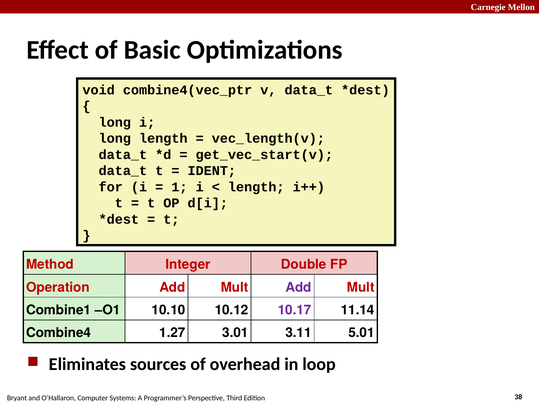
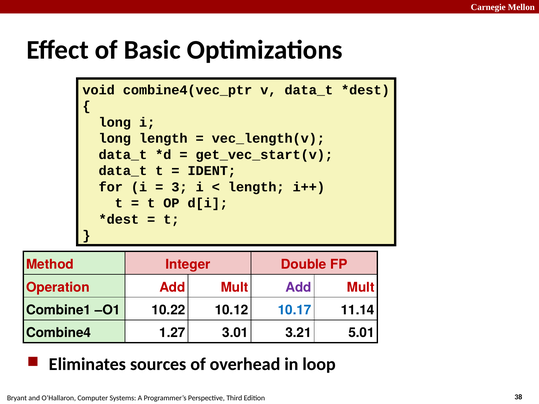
1: 1 -> 3 (179, 187)
10.10: 10.10 -> 10.22 (168, 310)
10.17 colour: purple -> blue (295, 310)
3.11: 3.11 -> 3.21 (298, 333)
